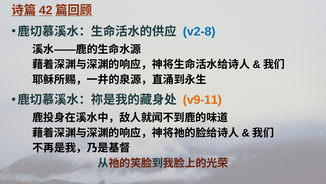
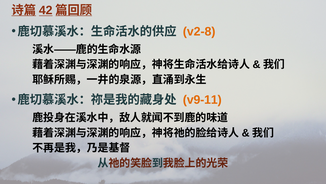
v2-8 colour: blue -> orange (199, 31)
